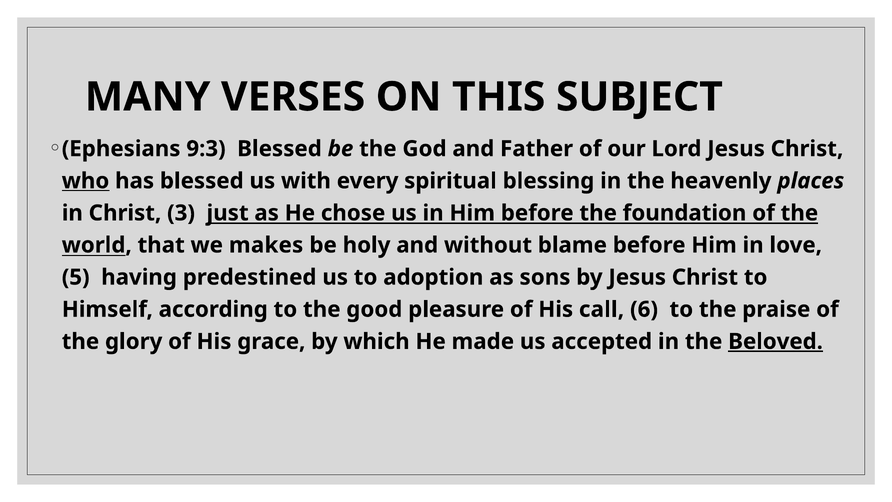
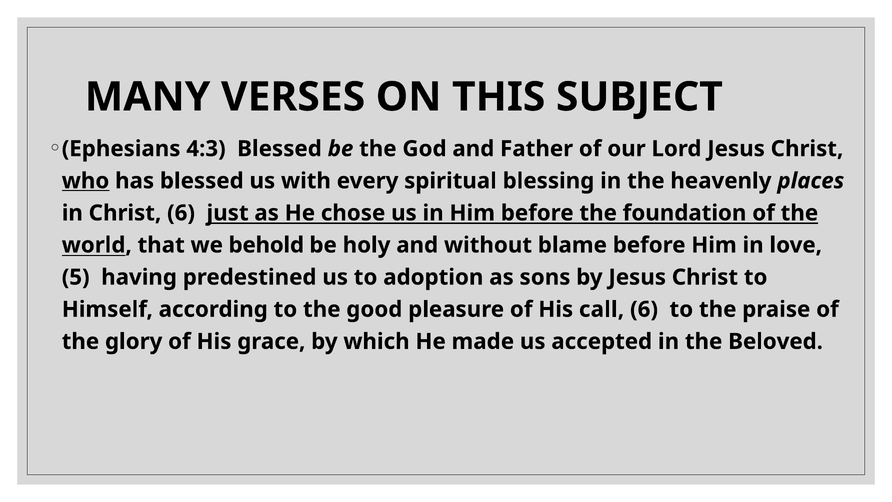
9:3: 9:3 -> 4:3 (206, 149)
Christ 3: 3 -> 6 (181, 213)
makes: makes -> behold (266, 245)
Beloved underline: present -> none (776, 341)
